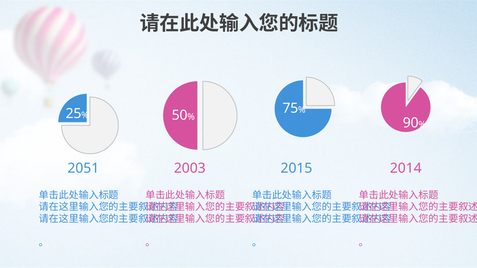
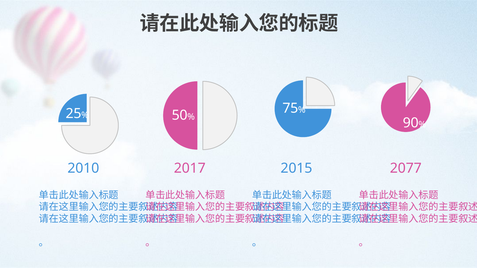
2051: 2051 -> 2010 (83, 168)
2003: 2003 -> 2017 (190, 168)
2014: 2014 -> 2077 (406, 168)
